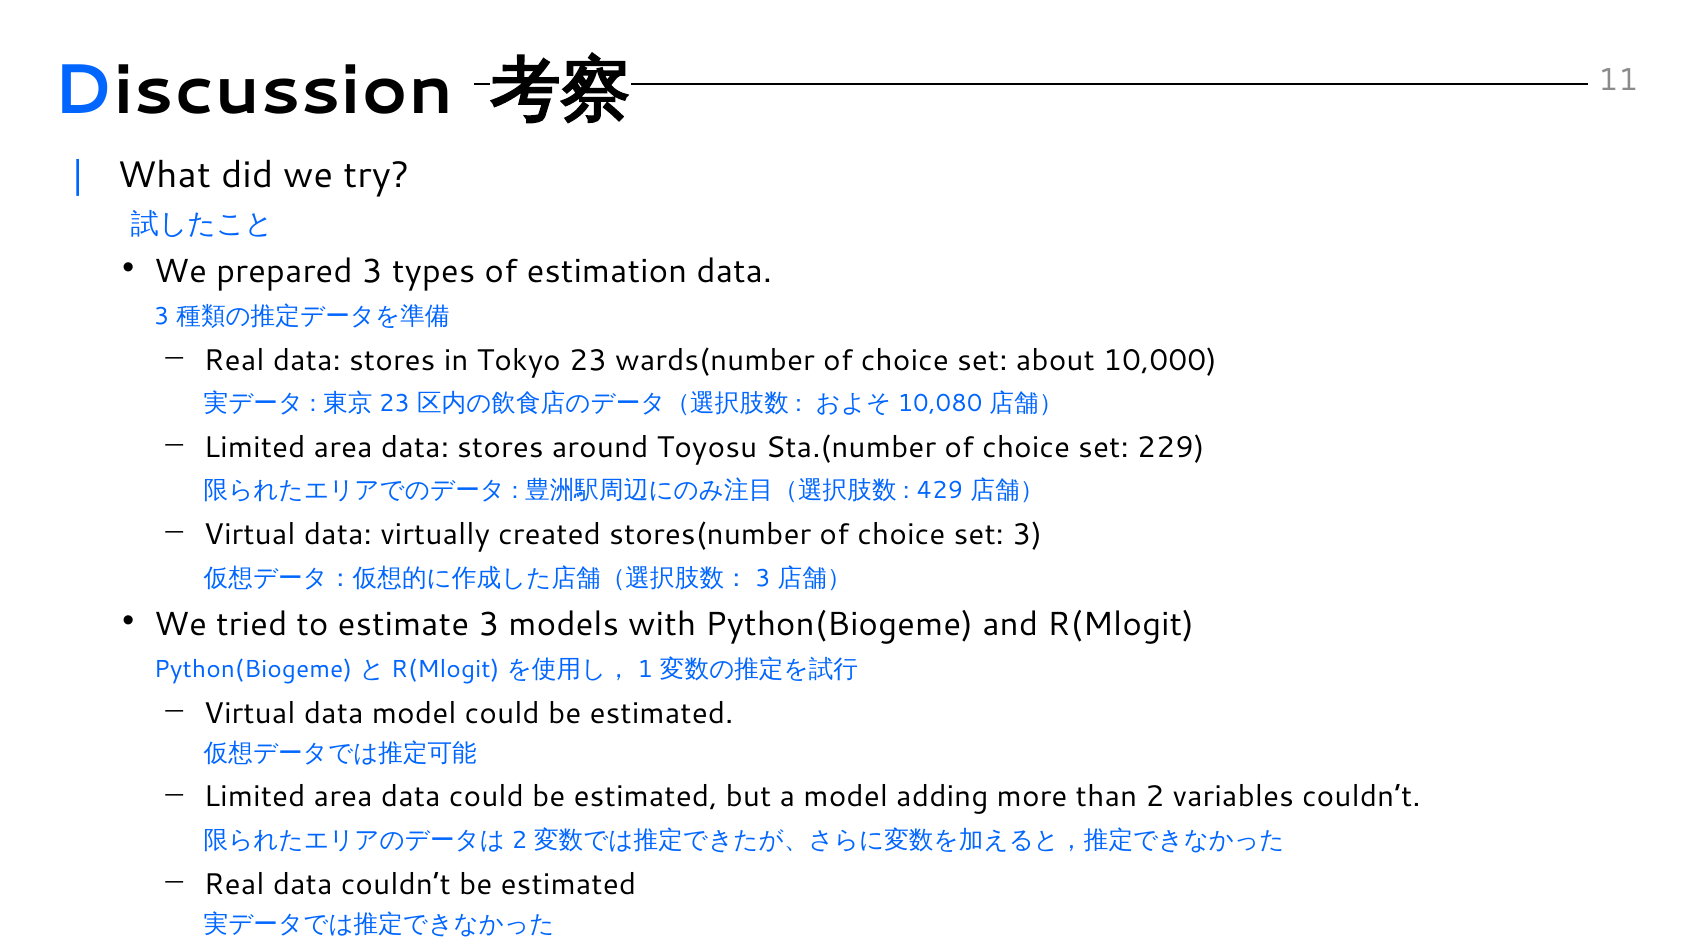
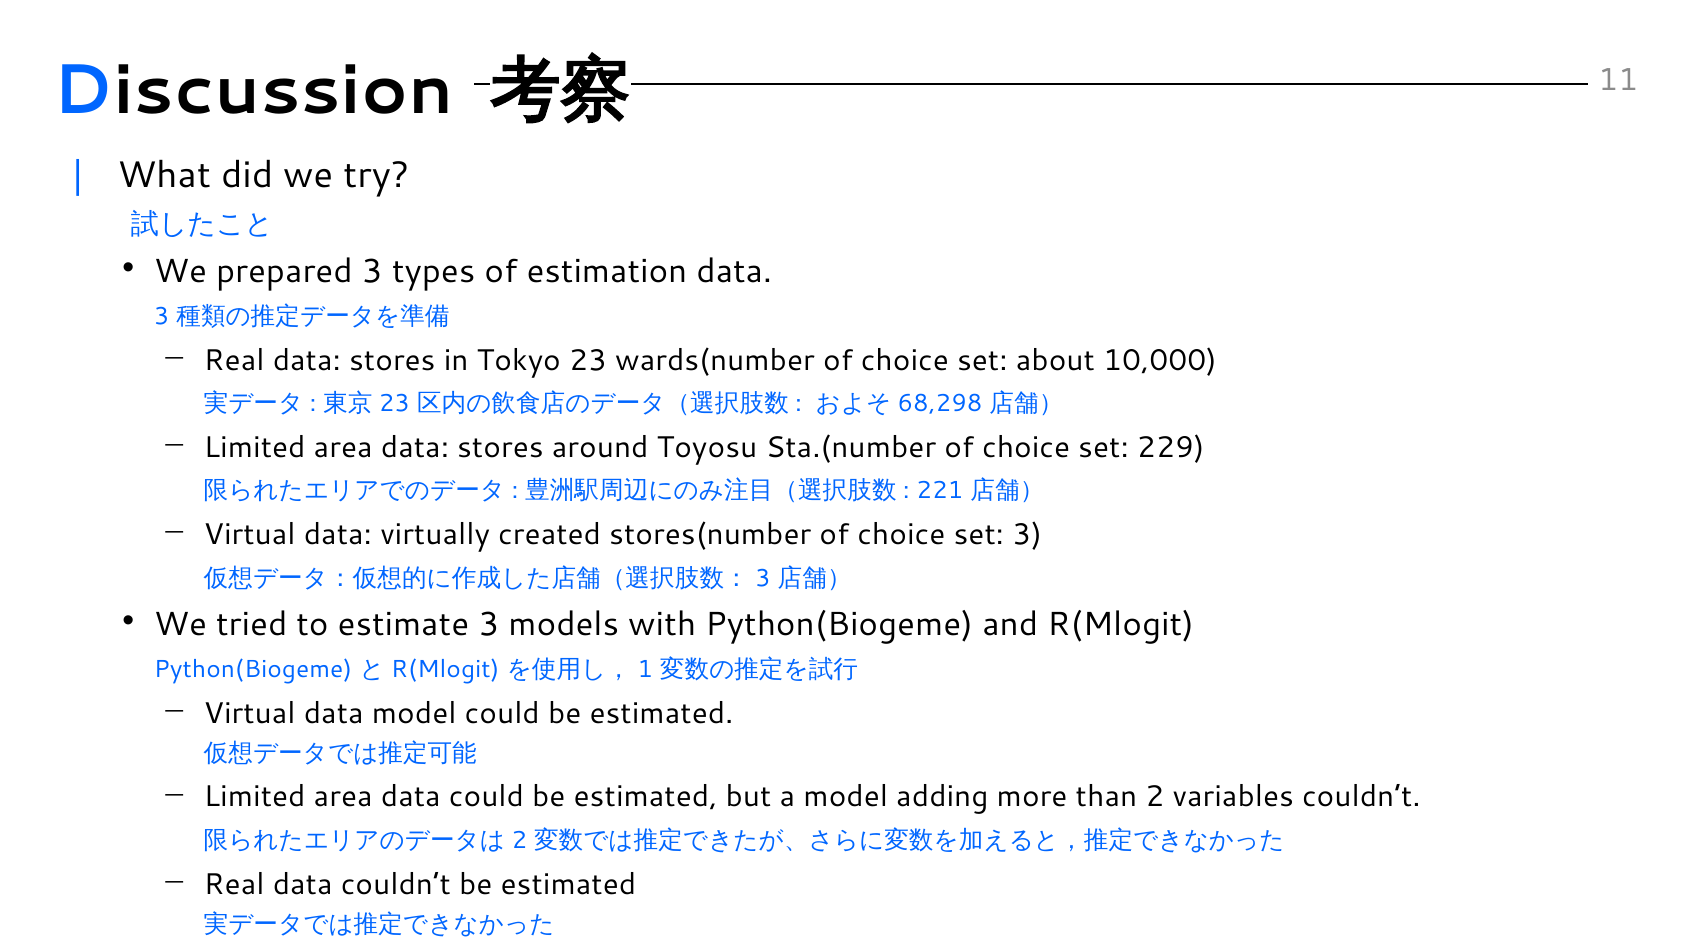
10,080: 10,080 -> 68,298 (940, 404)
429: 429 -> 221 (940, 491)
